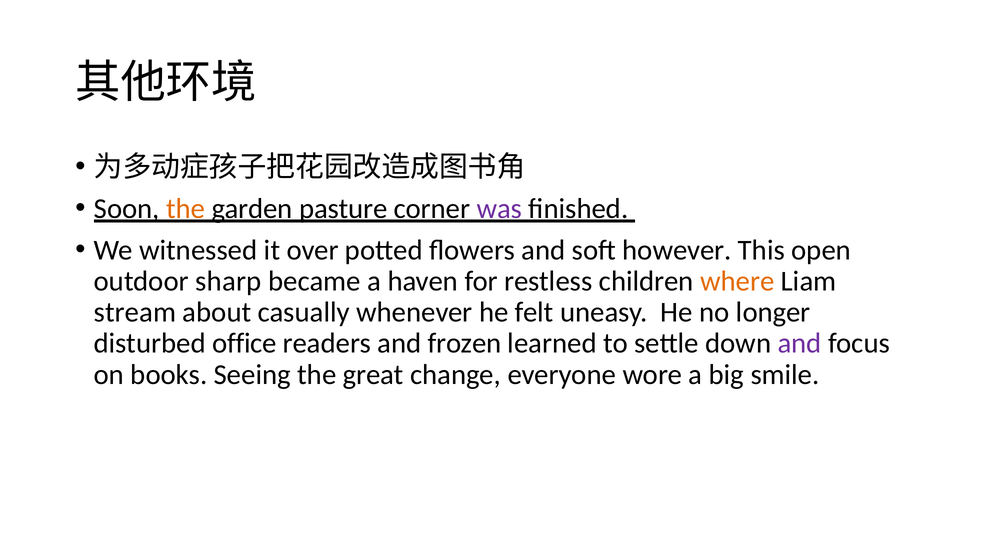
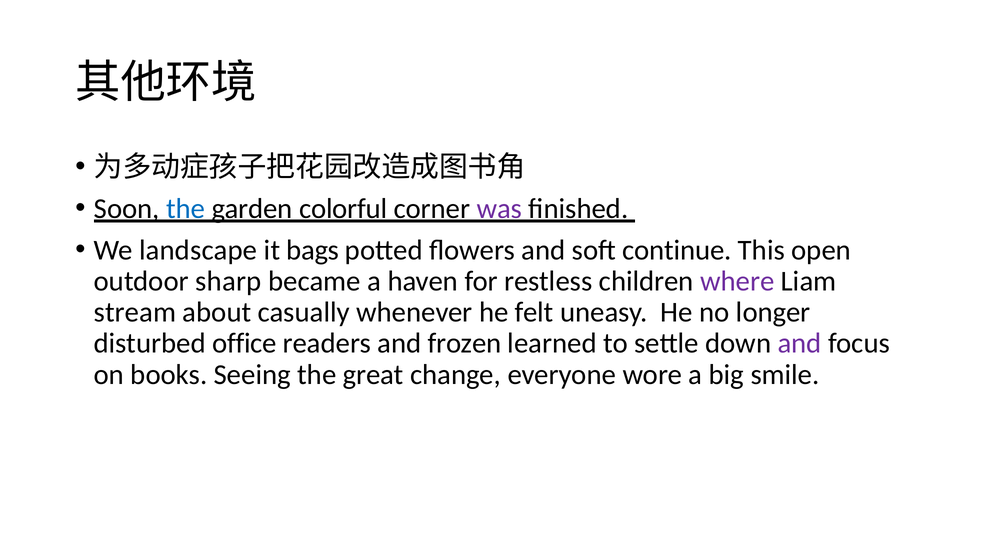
the colour: orange -> blue (186, 208)
pasture: pasture -> colorful (343, 208)
witnessed: witnessed -> landscape (198, 250)
over: over -> bags (313, 250)
however: however -> continue (677, 250)
where colour: orange -> purple (737, 281)
